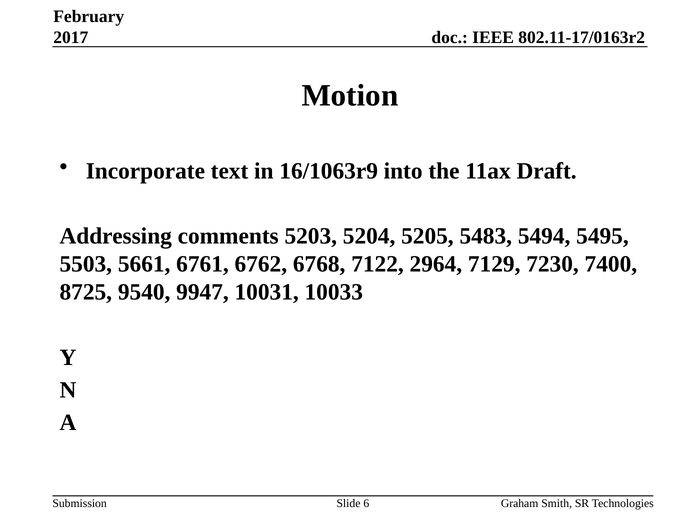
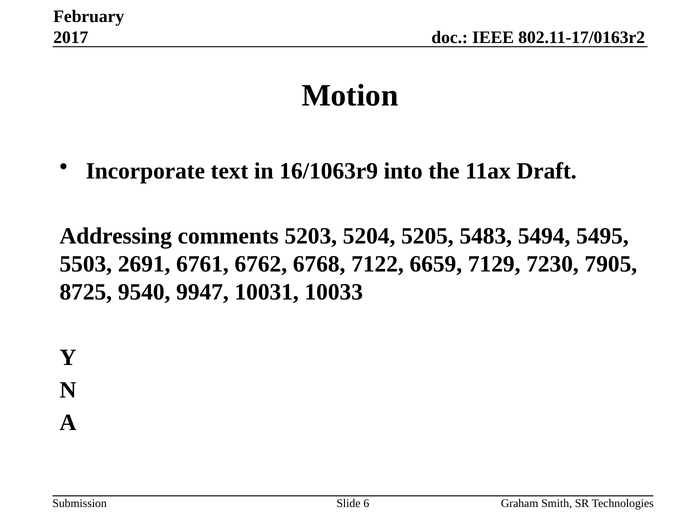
5661: 5661 -> 2691 (144, 264)
2964: 2964 -> 6659 (436, 264)
7400: 7400 -> 7905 (611, 264)
